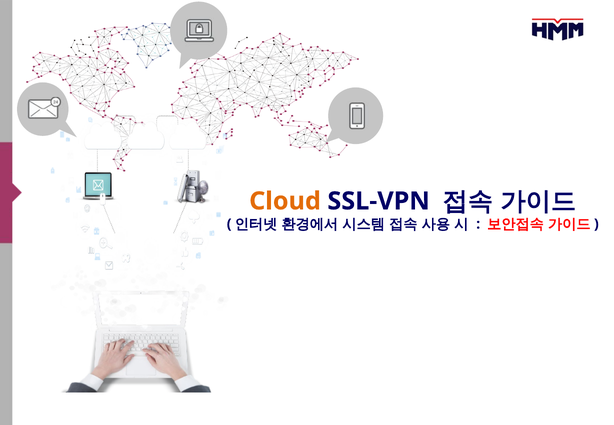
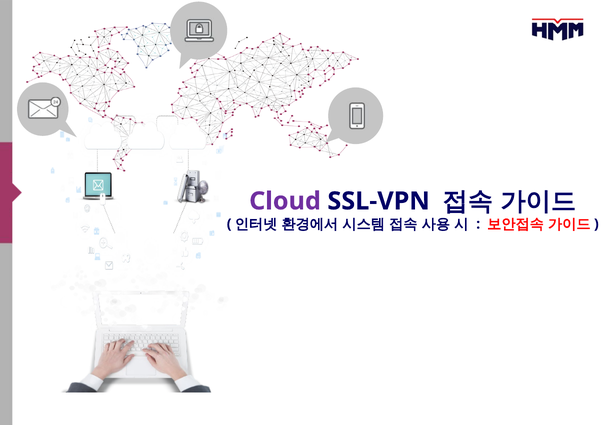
Cloud colour: orange -> purple (285, 201)
